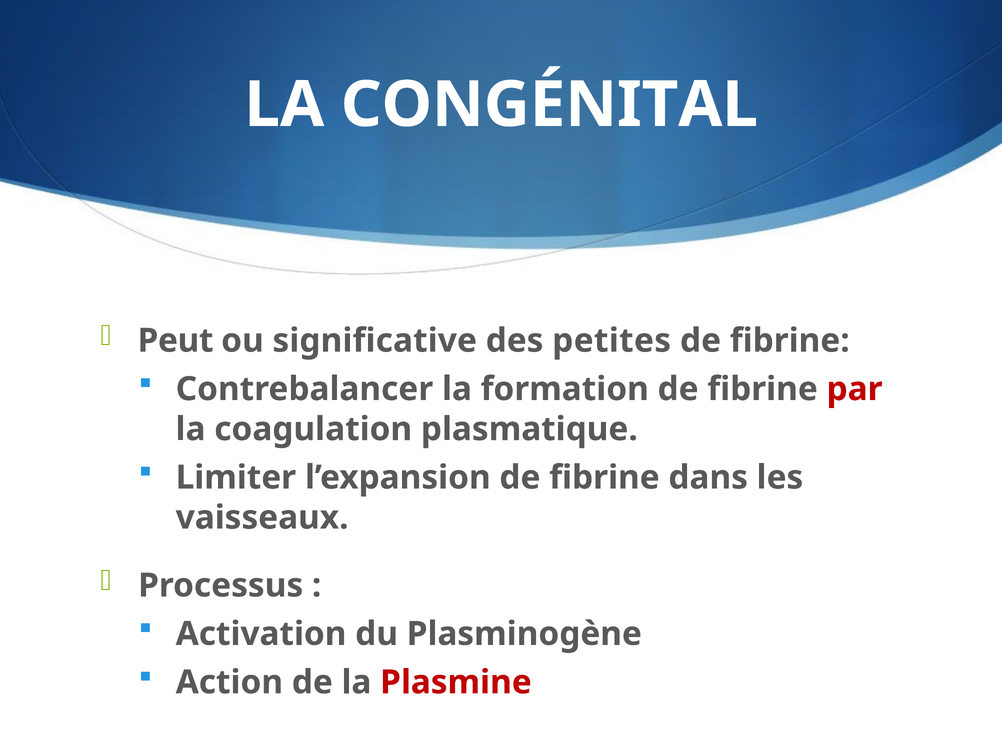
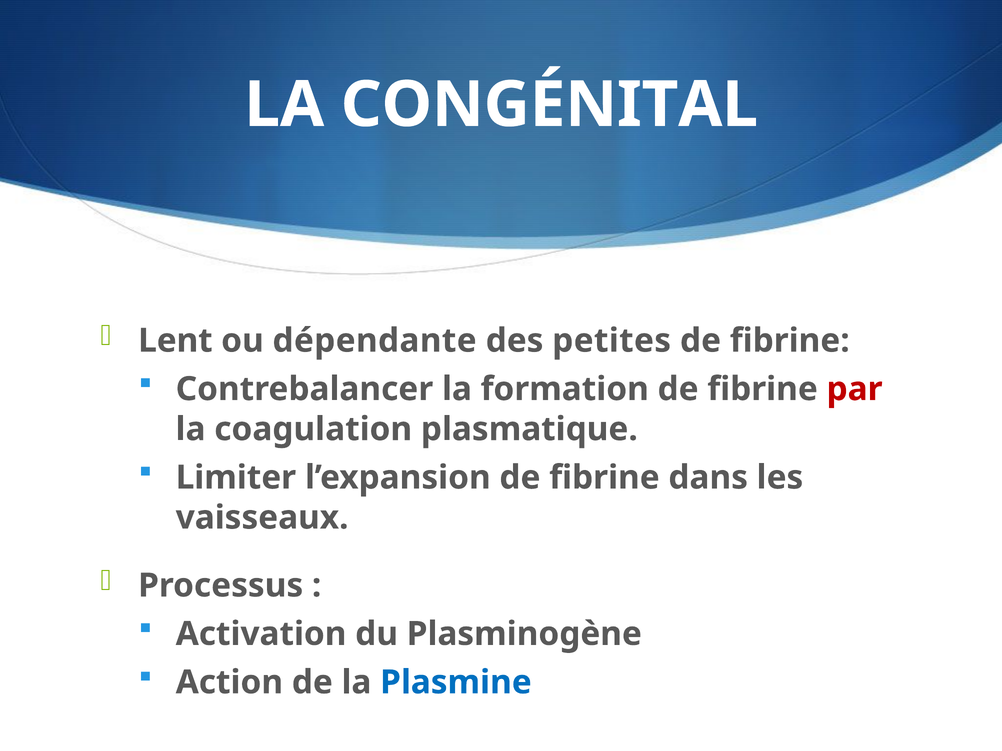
Peut: Peut -> Lent (175, 341)
significative: significative -> dépendante (375, 341)
Plasmine colour: red -> blue (456, 683)
